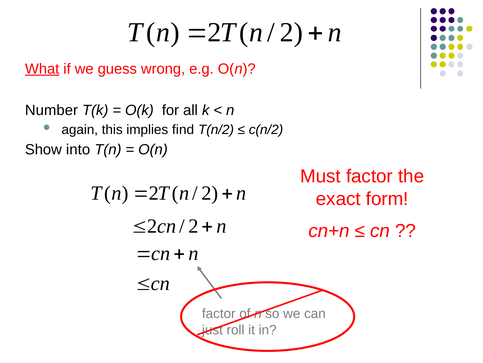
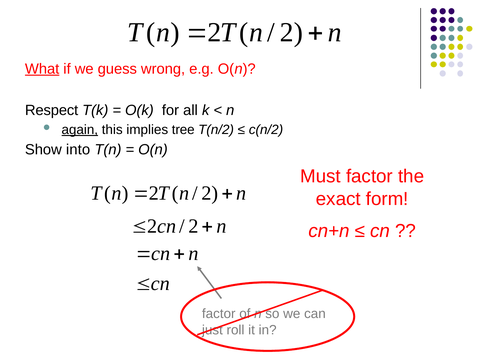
Number: Number -> Respect (52, 110)
again underline: none -> present (80, 129)
find: find -> tree (183, 129)
